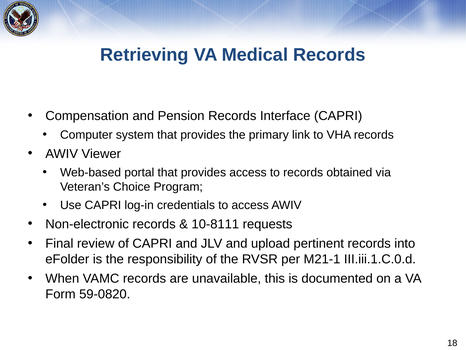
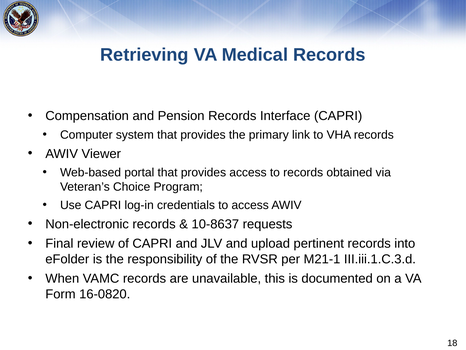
10-8111: 10-8111 -> 10-8637 (215, 224)
III.iii.1.C.0.d: III.iii.1.C.0.d -> III.iii.1.C.3.d (380, 259)
59-0820: 59-0820 -> 16-0820 (105, 294)
